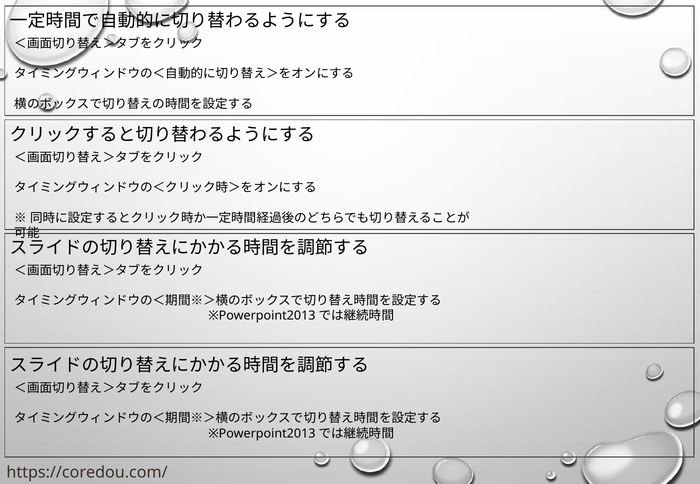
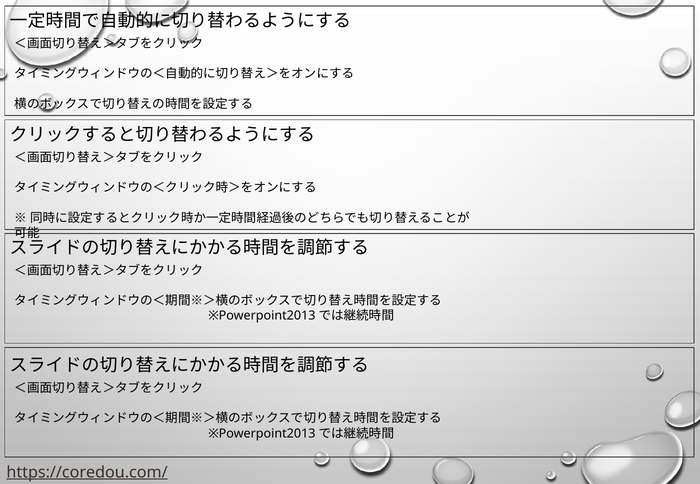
https://coredou.com/ underline: none -> present (87, 473)
